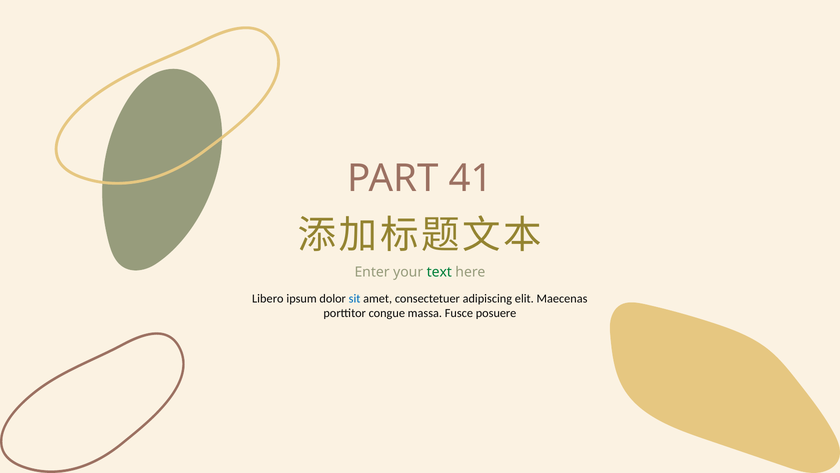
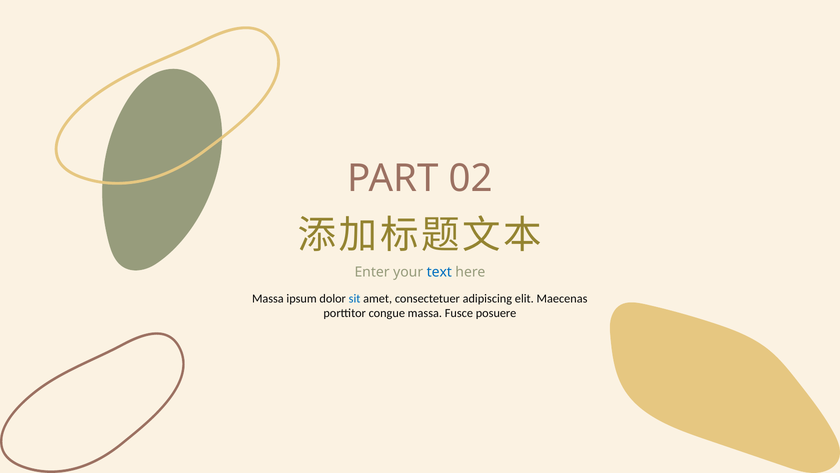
41: 41 -> 02 (471, 178)
text colour: green -> blue (439, 272)
Libero: Libero -> Massa (268, 298)
